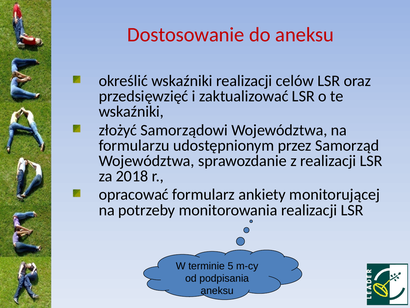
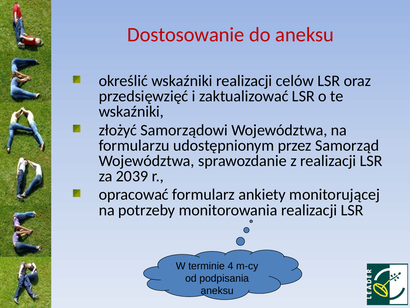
2018: 2018 -> 2039 (132, 176)
5: 5 -> 4 (230, 266)
